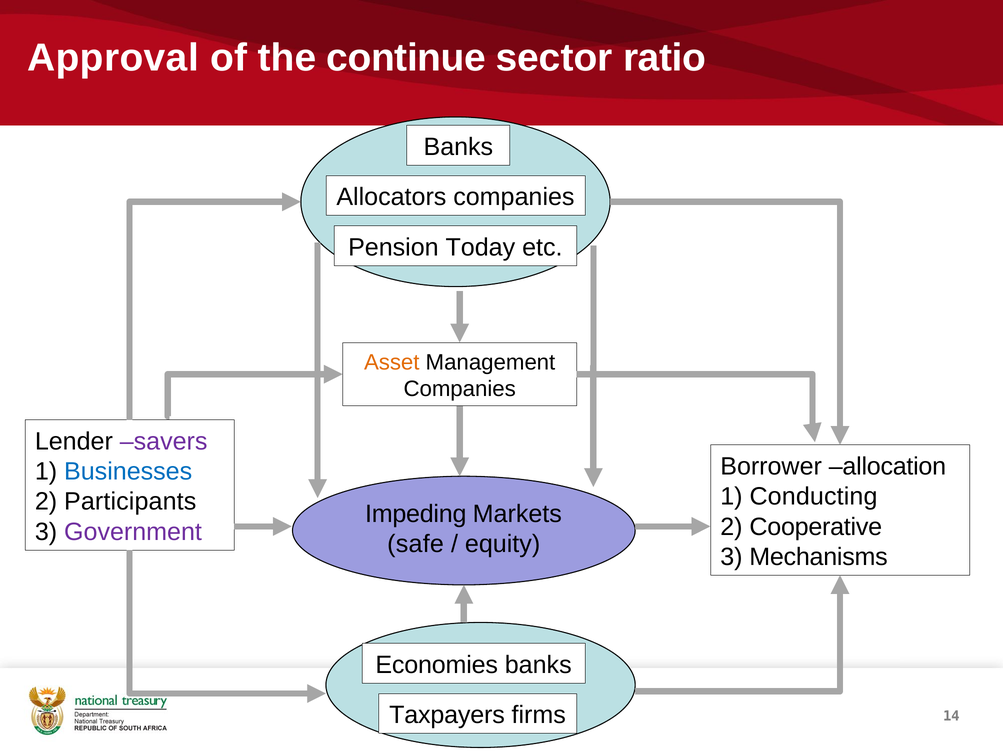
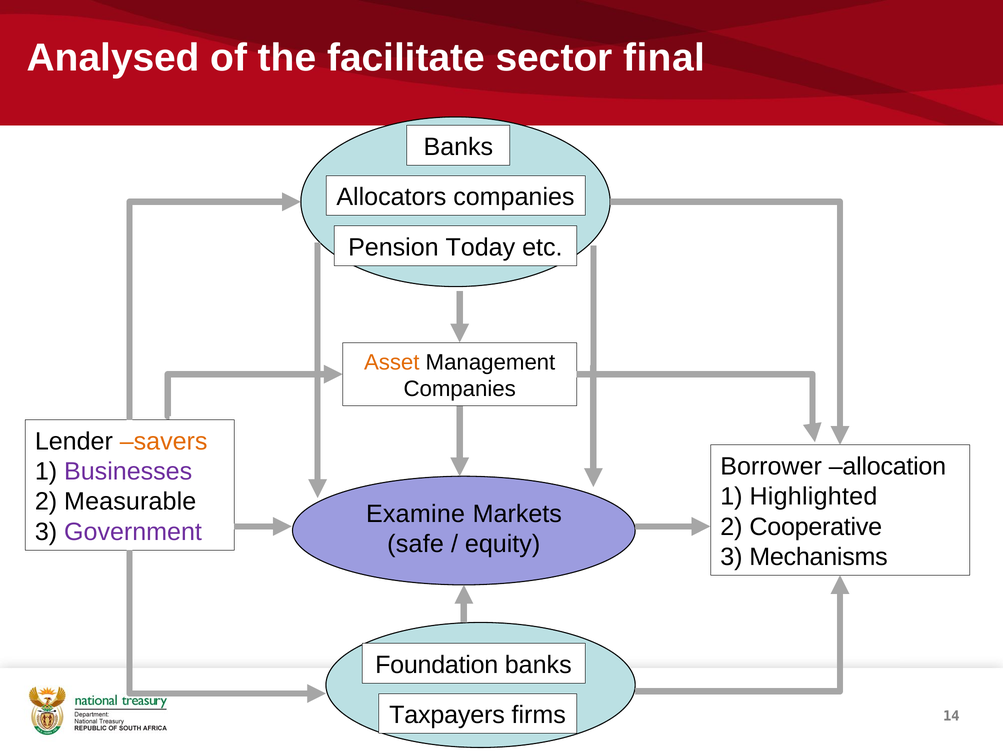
Approval: Approval -> Analysed (113, 58)
continue: continue -> facilitate (406, 58)
ratio: ratio -> final (664, 58)
savers colour: purple -> orange (164, 442)
Businesses colour: blue -> purple (128, 472)
Conducting: Conducting -> Highlighted (813, 497)
Participants: Participants -> Measurable (130, 502)
Impeding: Impeding -> Examine (416, 514)
Economies: Economies -> Foundation (437, 665)
